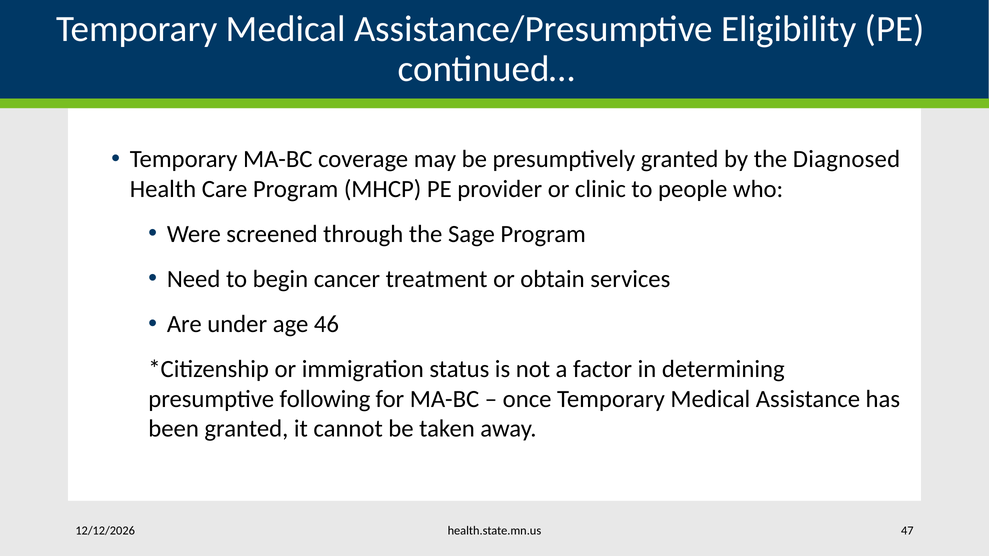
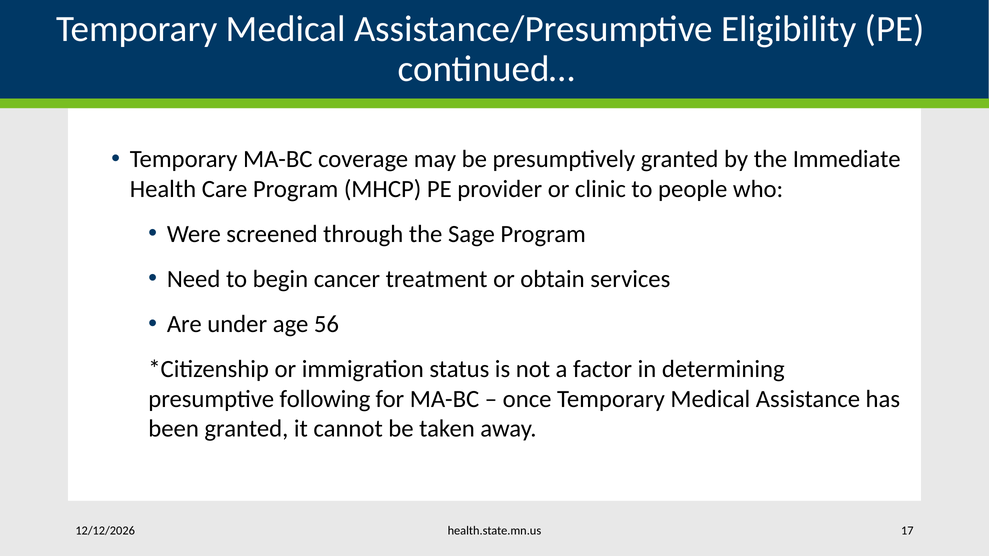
Diagnosed: Diagnosed -> Immediate (847, 159)
46: 46 -> 56 (326, 324)
47: 47 -> 17 (907, 531)
